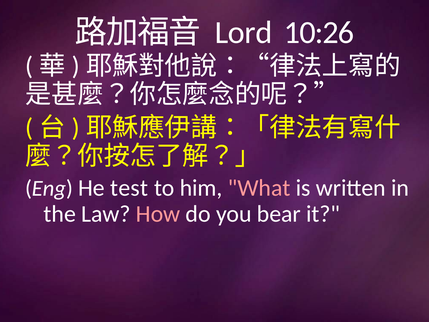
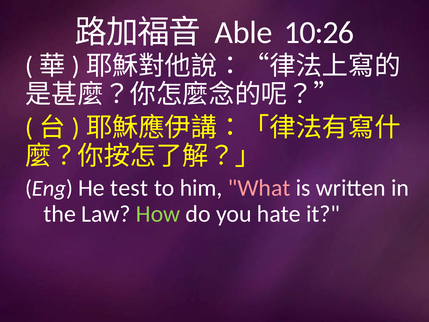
Lord: Lord -> Able (244, 32)
How colour: pink -> light green (158, 214)
bear: bear -> hate (279, 214)
